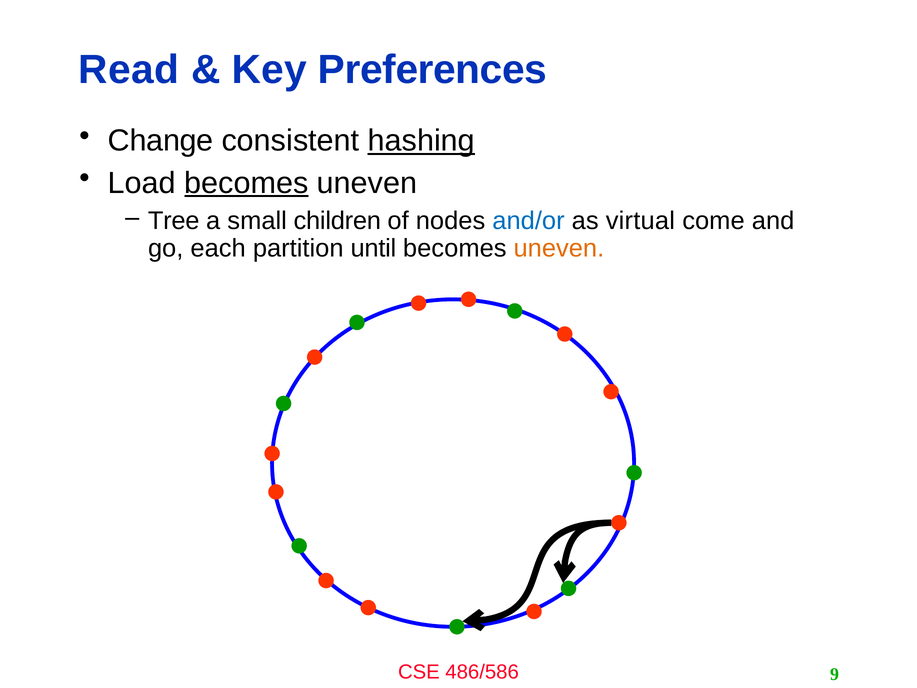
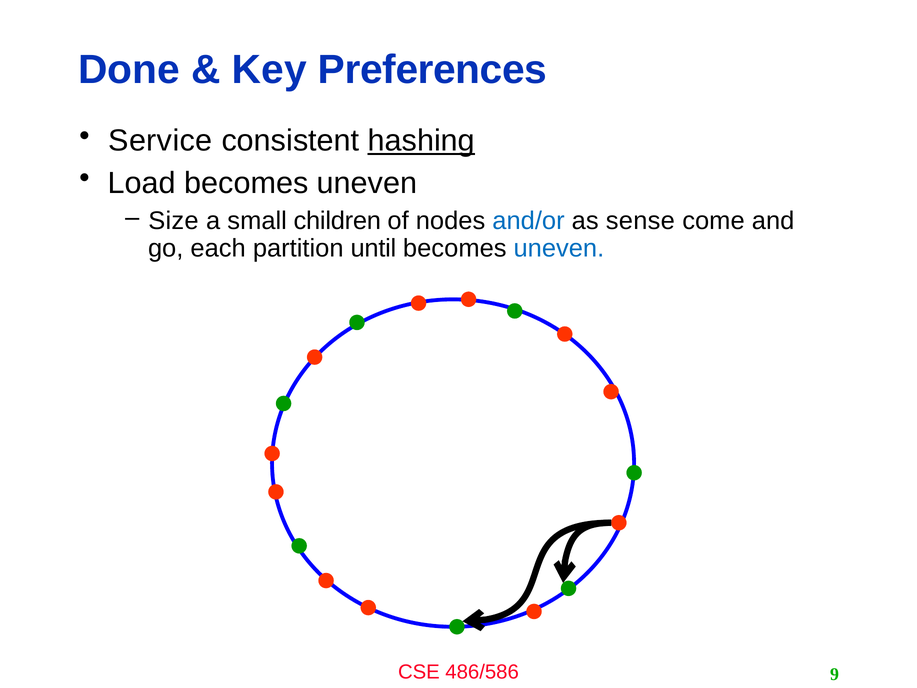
Read: Read -> Done (129, 70)
Change: Change -> Service (160, 141)
becomes underline: present -> none (246, 183)
Tree: Tree -> Size (173, 221)
virtual: virtual -> sense (640, 221)
uneven colour: orange -> blue (559, 248)
